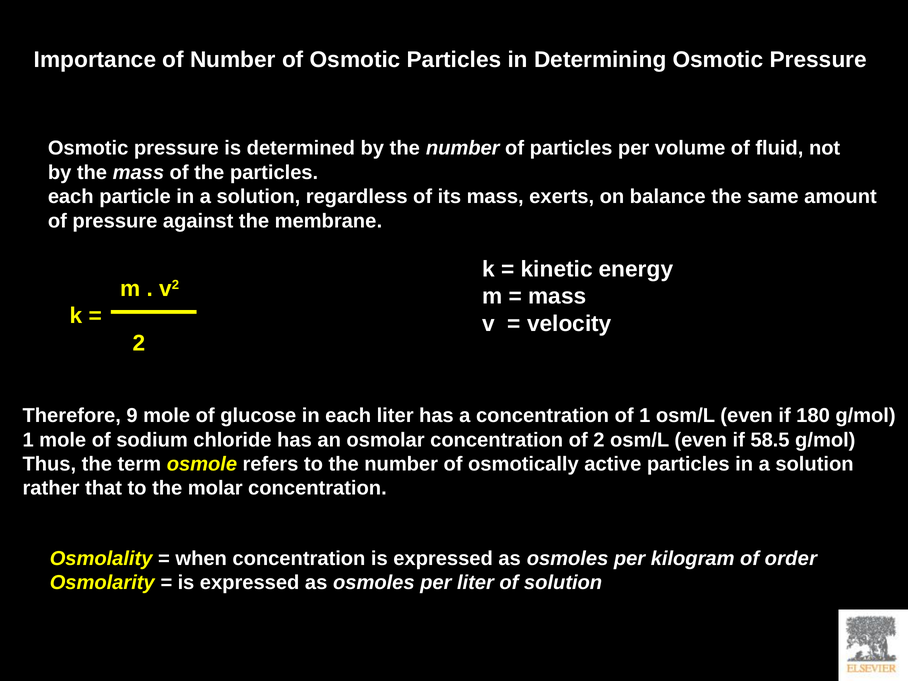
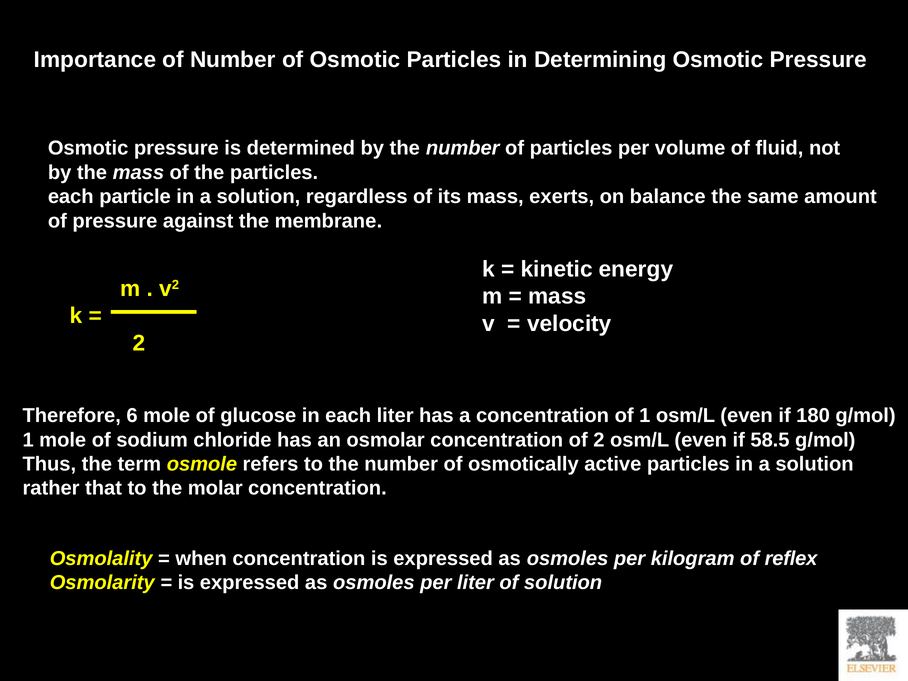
9: 9 -> 6 (132, 416)
order: order -> reflex (791, 559)
